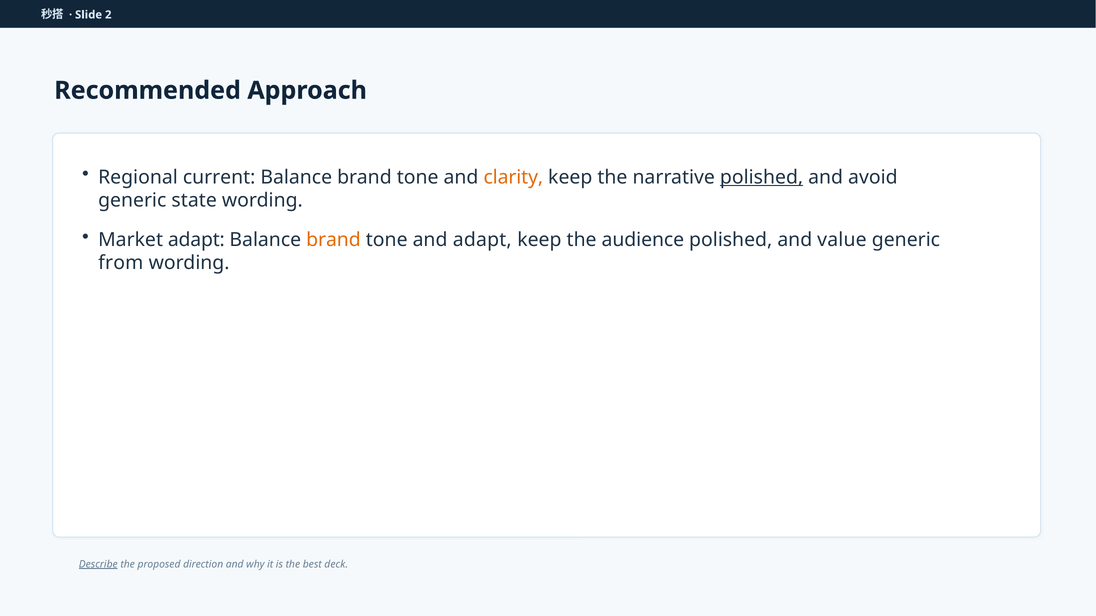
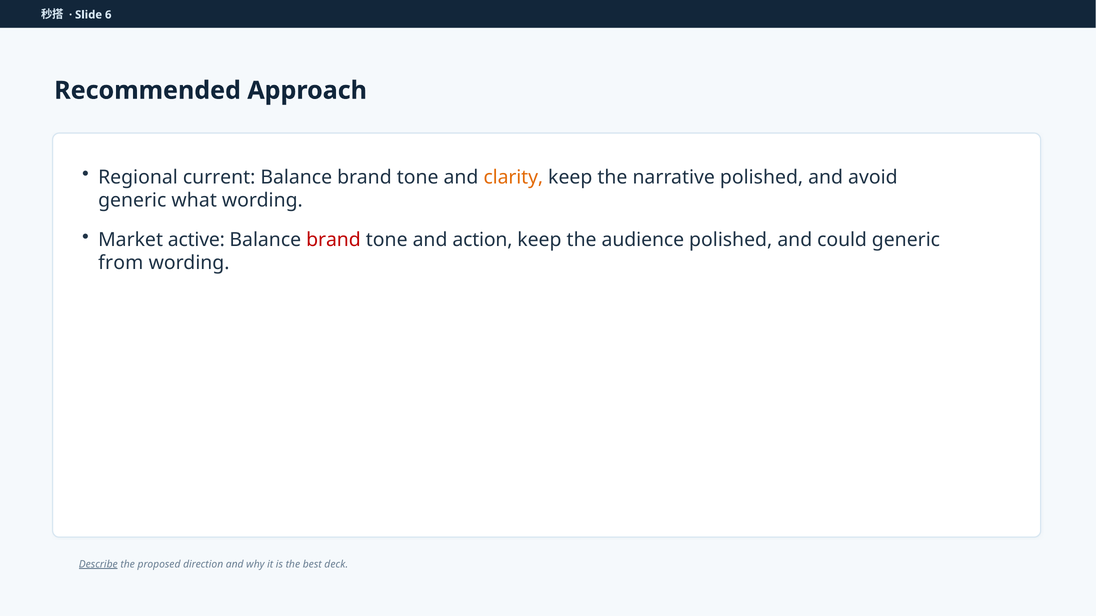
2: 2 -> 6 (108, 15)
polished underline: present -> none (762, 177)
state: state -> what (194, 201)
Market adapt: adapt -> active (196, 240)
brand colour: orange -> red (333, 240)
and adapt: adapt -> action (482, 240)
value: value -> could (842, 240)
